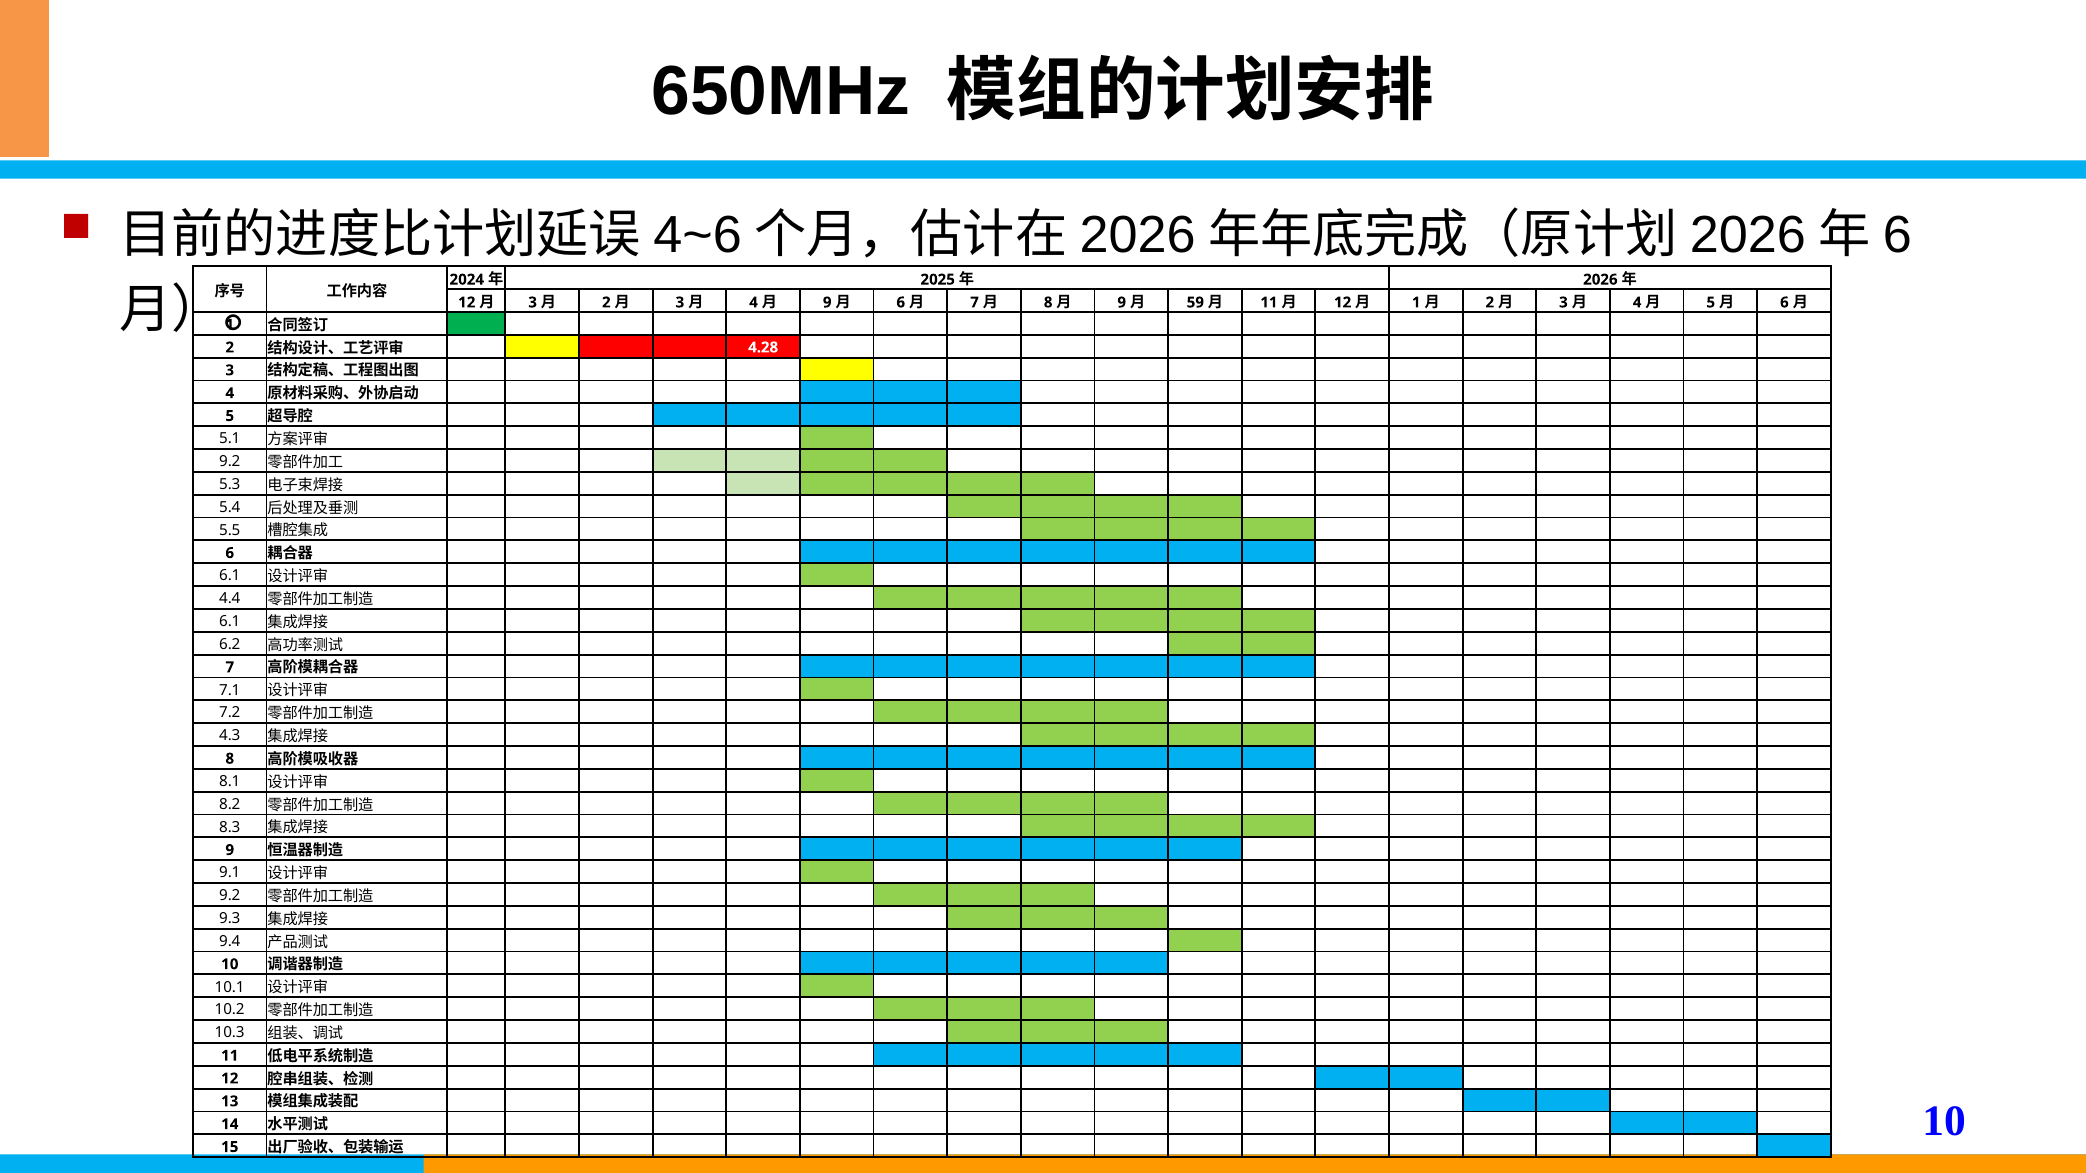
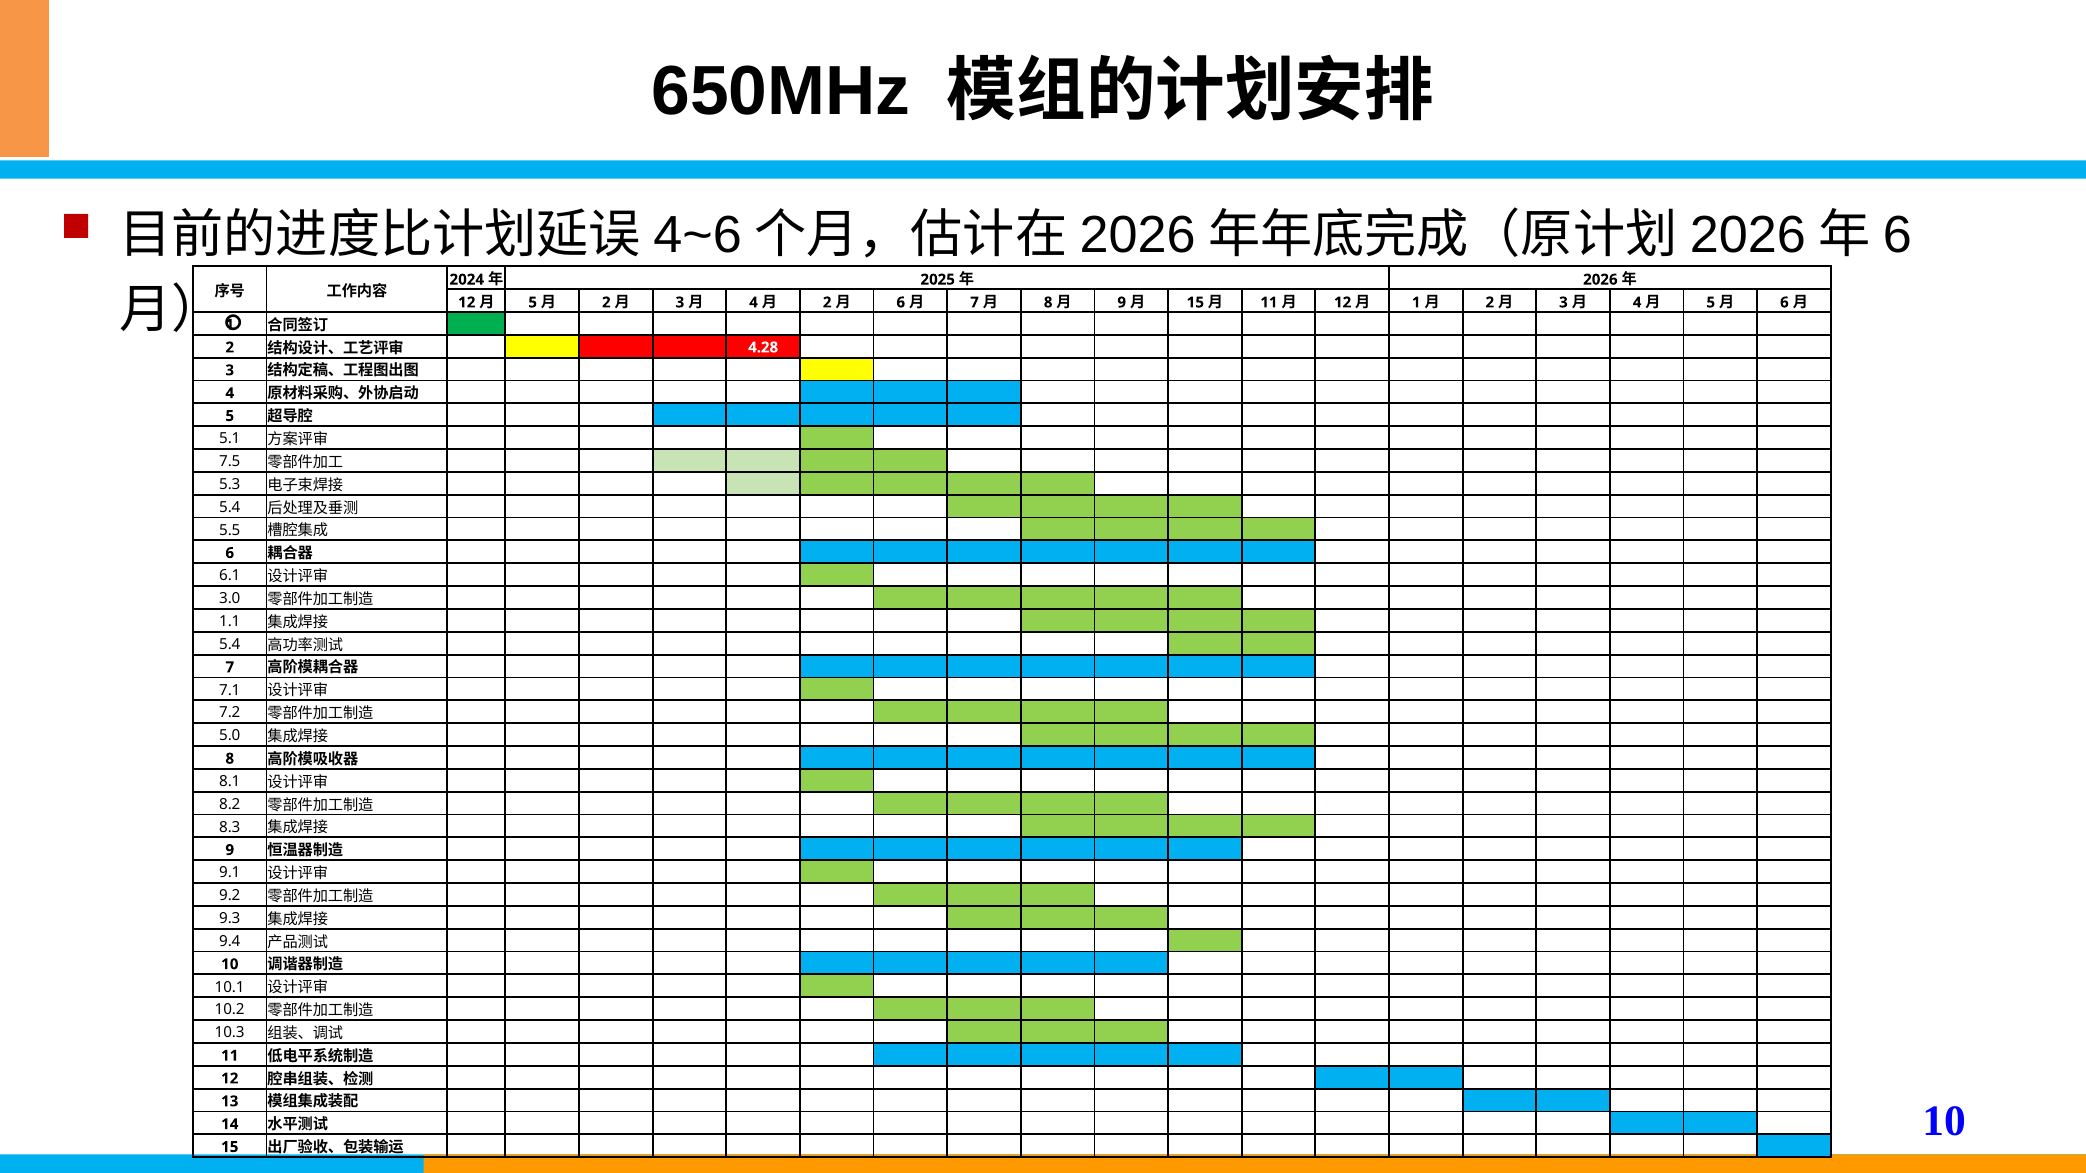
3: 3 -> 5 (533, 303)
9: 9 -> 2 (827, 303)
59: 59 -> 15 (1195, 303)
9.2: 9.2 -> 7.5 (230, 462)
4.4: 4.4 -> 3.0 (230, 599)
6.1: 6.1 -> 1.1 (230, 622)
6.2: 6.2 -> 5.4 (230, 645)
4.3: 4.3 -> 5.0 (230, 736)
